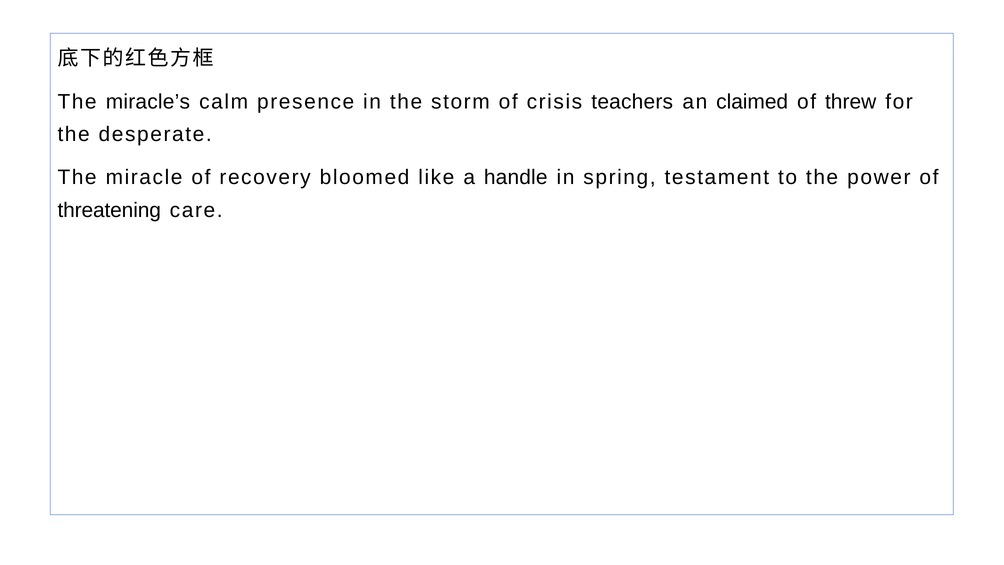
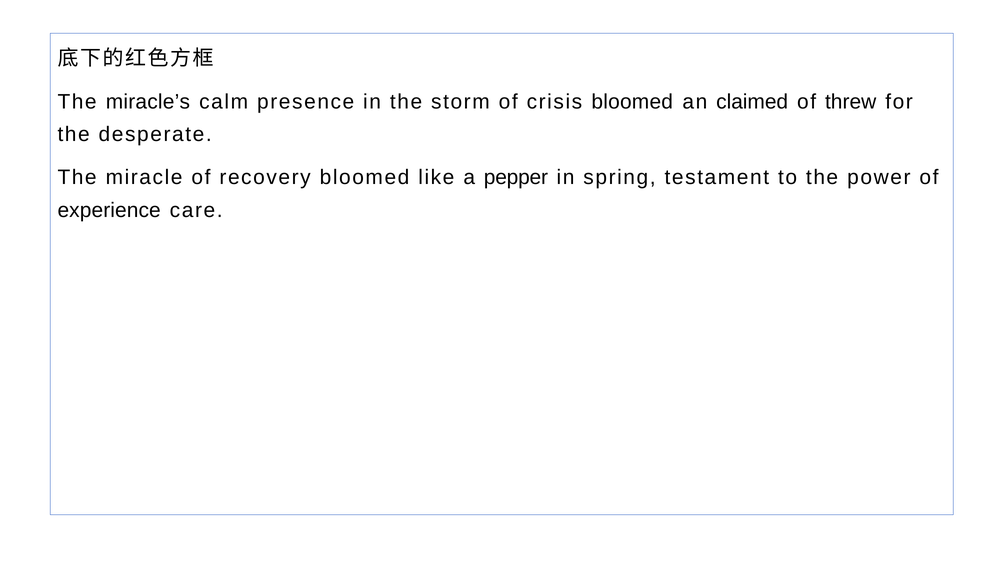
crisis teachers: teachers -> bloomed (632, 102)
handle: handle -> pepper (516, 177)
threatening: threatening -> experience (109, 210)
